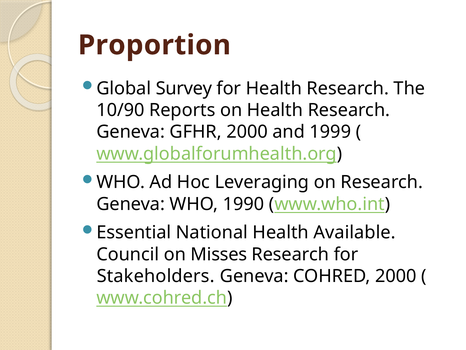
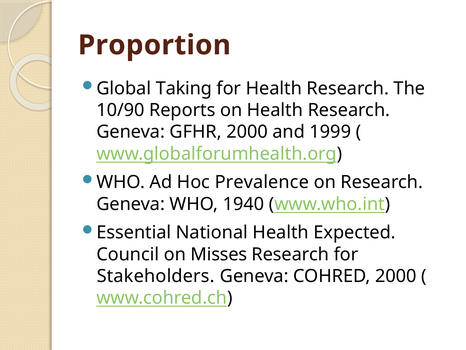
Survey: Survey -> Taking (184, 88)
Leveraging: Leveraging -> Prevalence (262, 182)
1990: 1990 -> 1940 (244, 204)
Available: Available -> Expected (355, 232)
